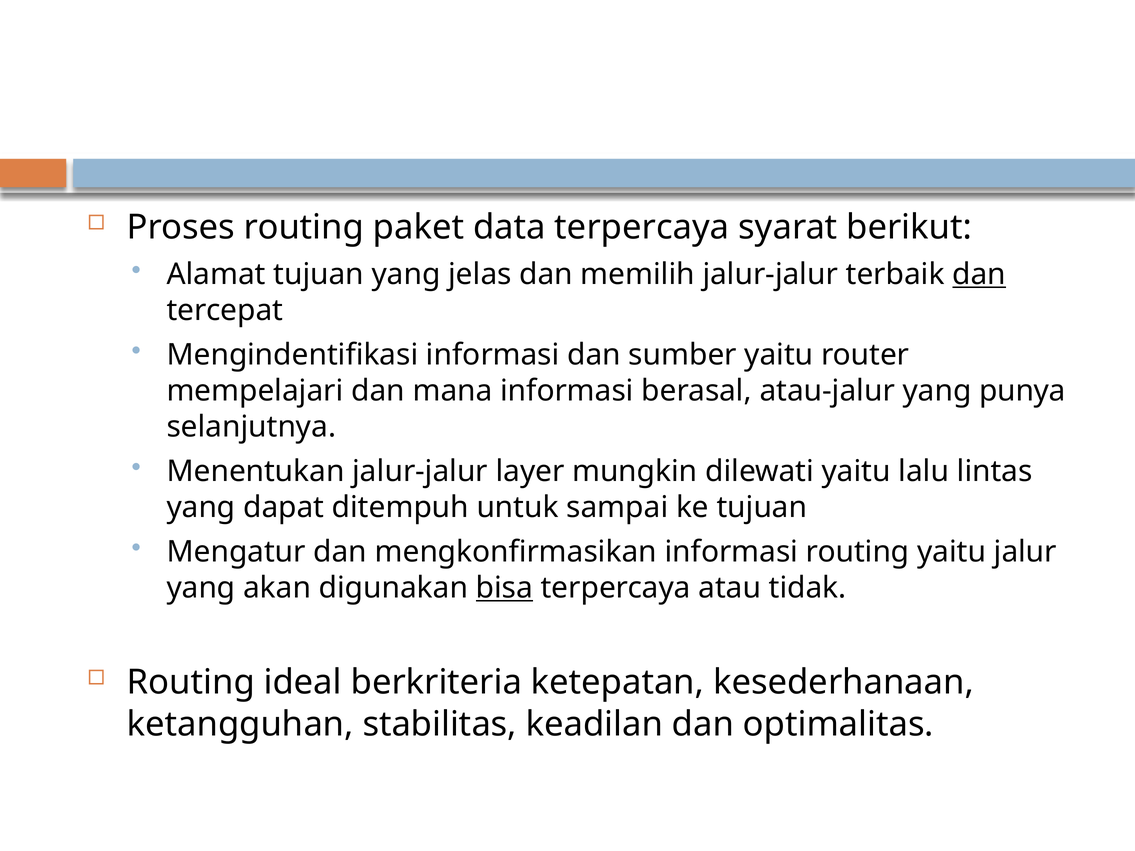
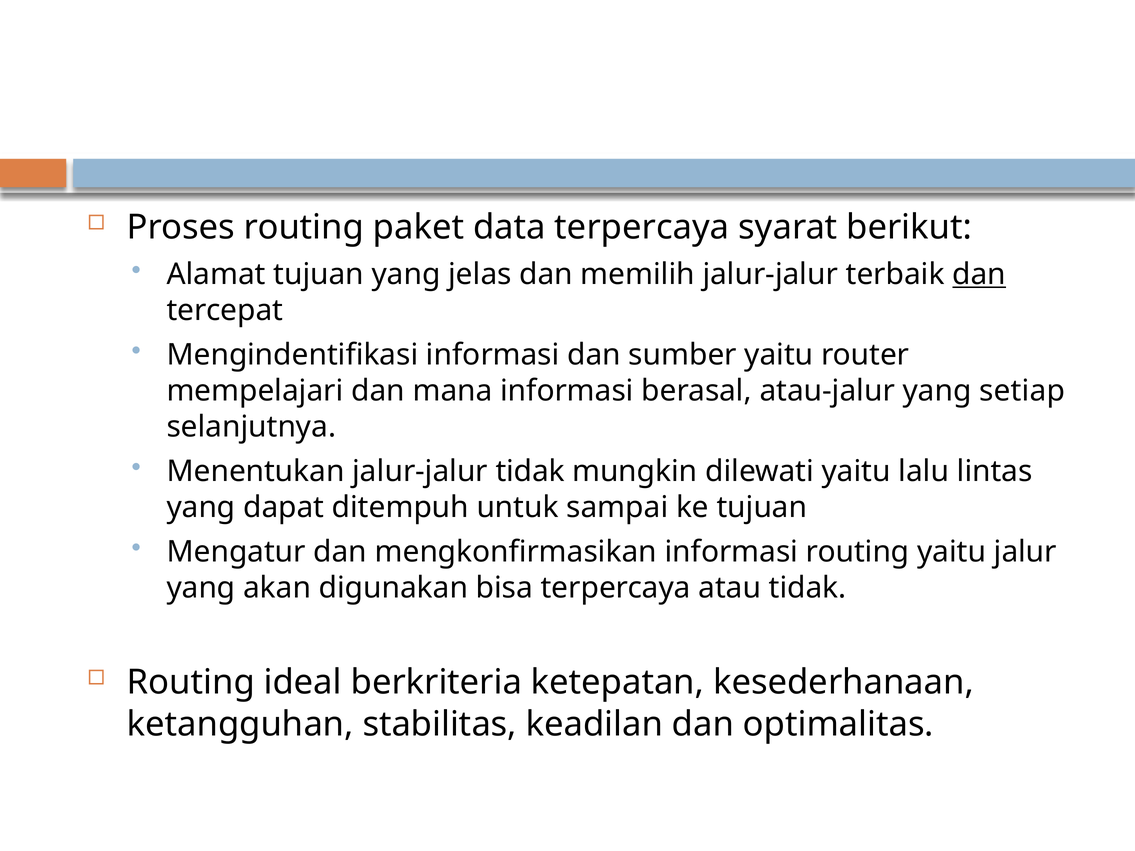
punya: punya -> setiap (1022, 391)
jalur-jalur layer: layer -> tidak (530, 472)
bisa underline: present -> none (504, 588)
